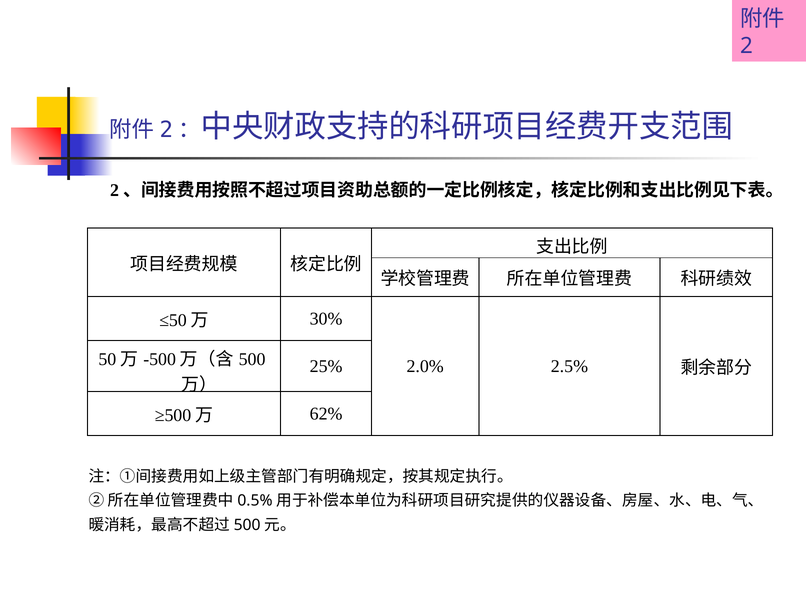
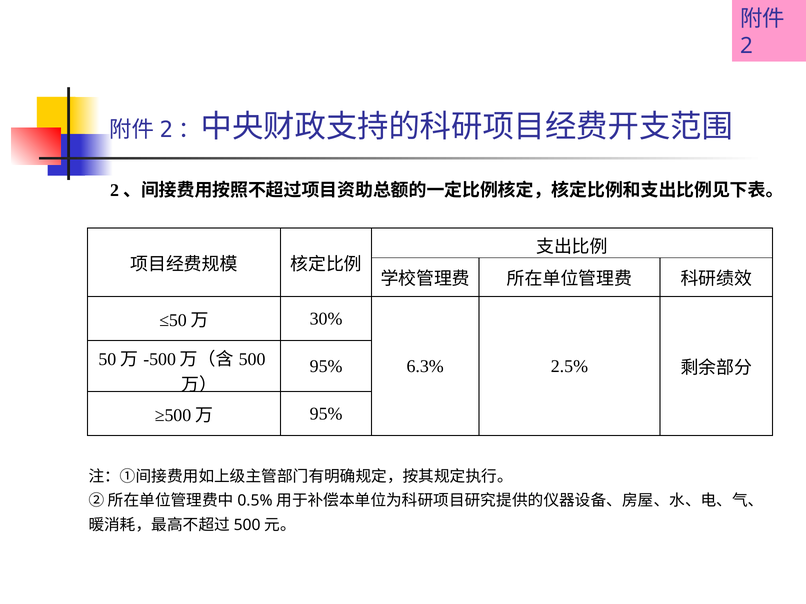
25%: 25% -> 95% (326, 366)
2.0%: 2.0% -> 6.3% (425, 366)
62%: 62% -> 95% (326, 414)
